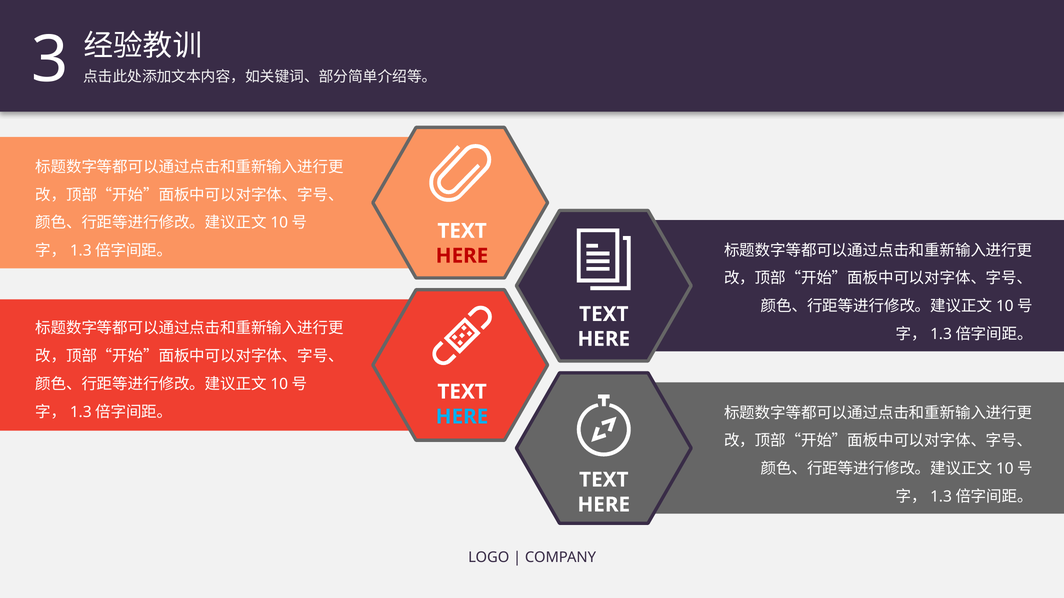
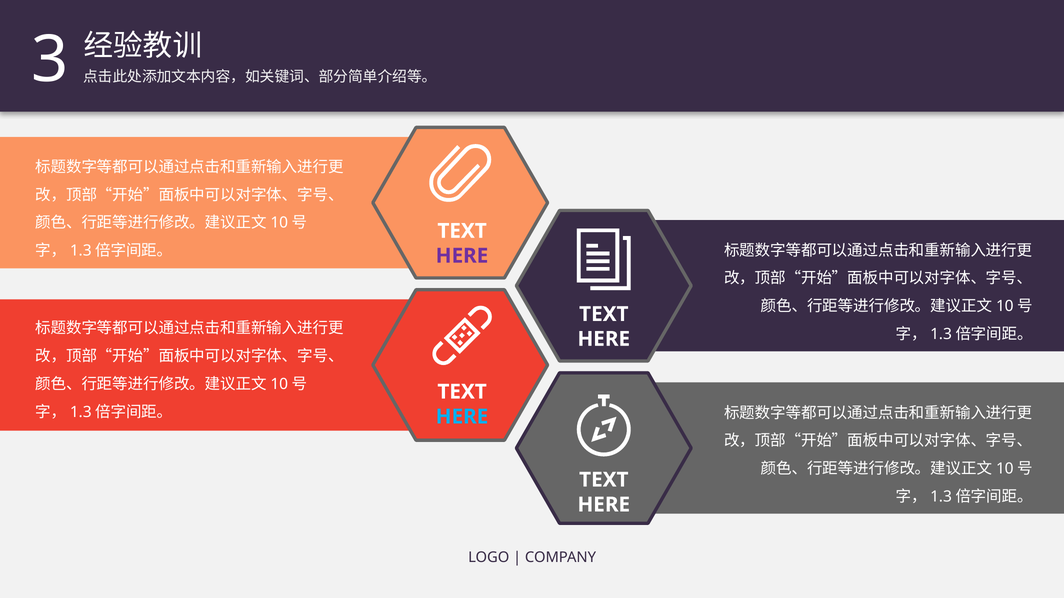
HERE colour: red -> purple (462, 256)
